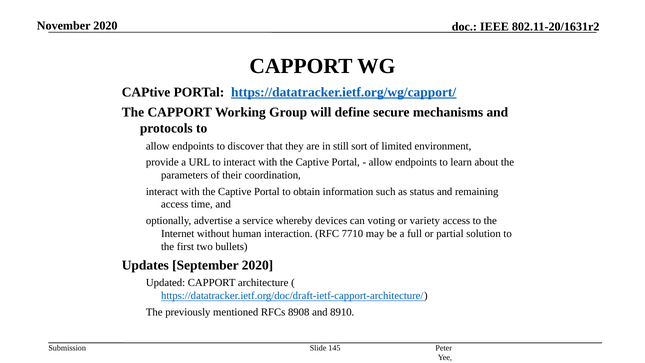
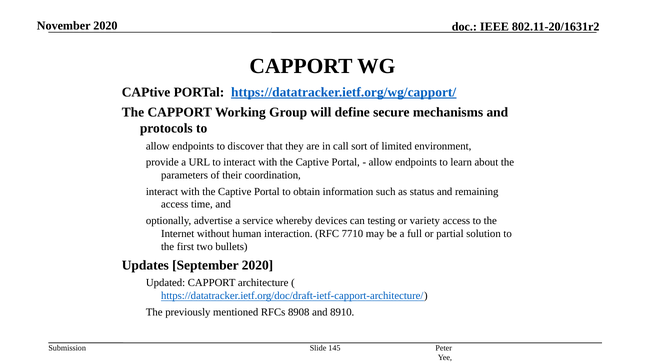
still: still -> call (341, 146)
voting: voting -> testing (382, 221)
